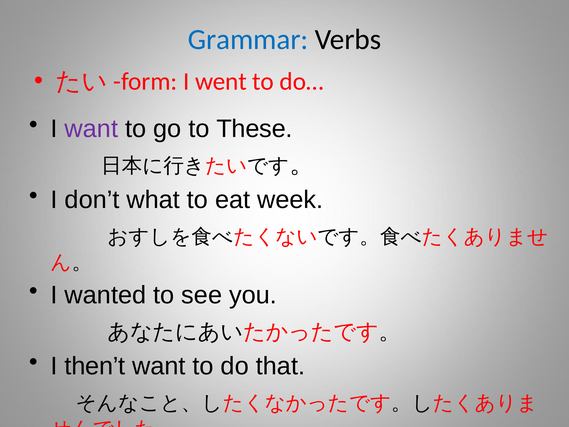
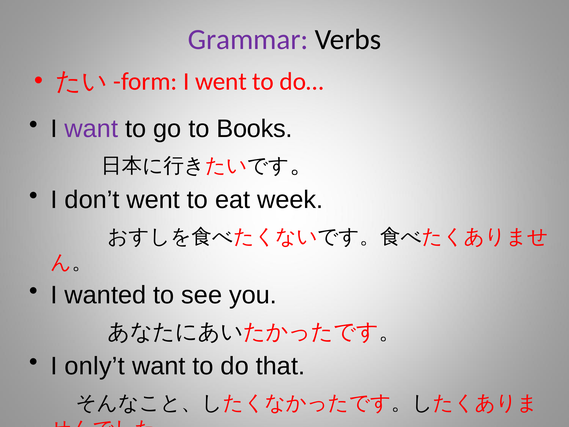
Grammar colour: blue -> purple (248, 40)
These: These -> Books (255, 129)
don’t what: what -> went (153, 200)
then’t: then’t -> only’t (95, 366)
